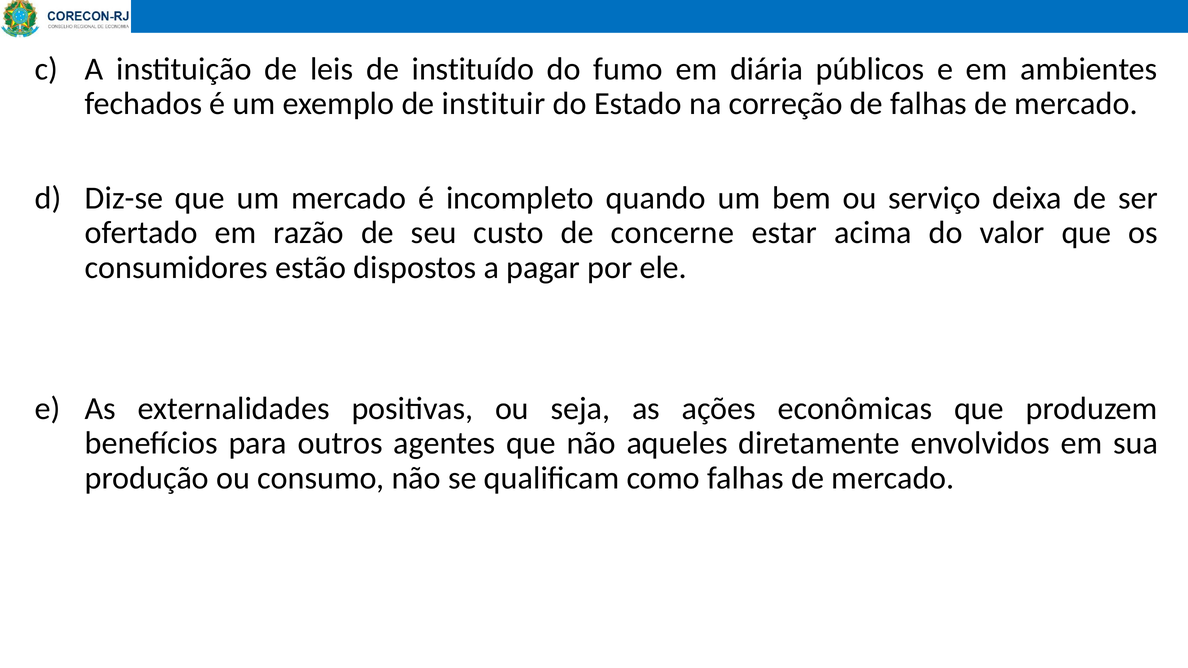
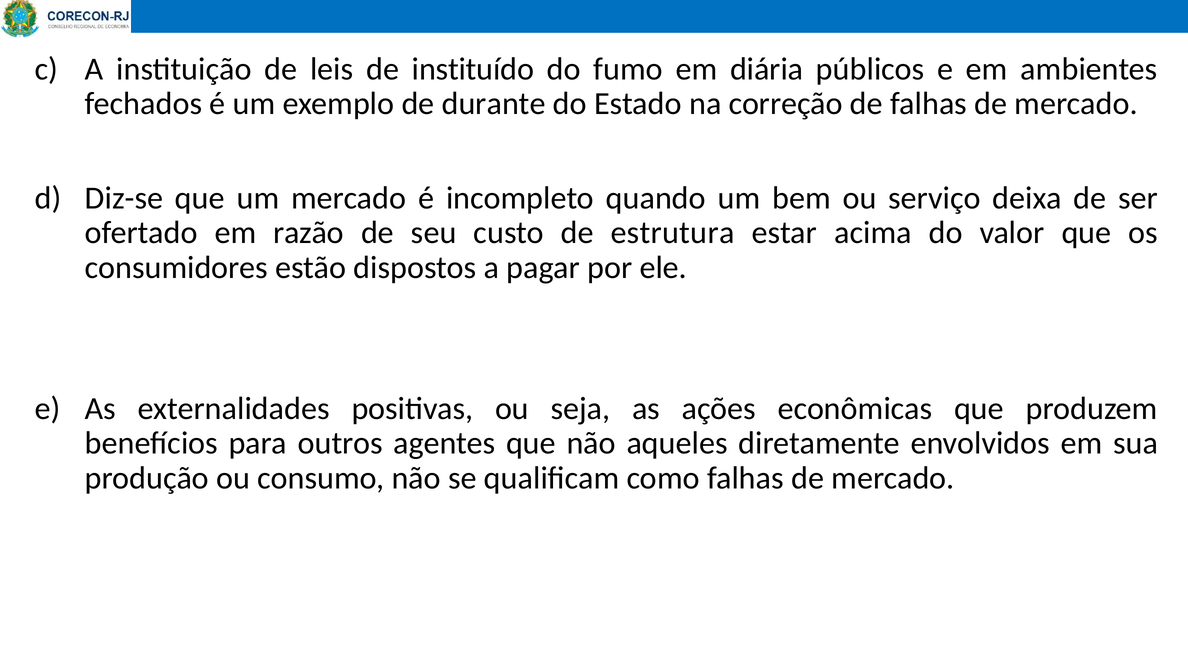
instituir: instituir -> durante (494, 104)
concerne: concerne -> estrutura (673, 233)
